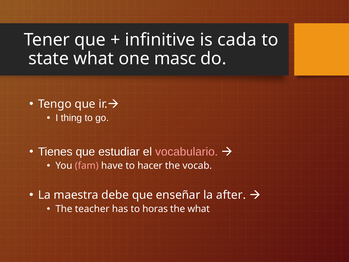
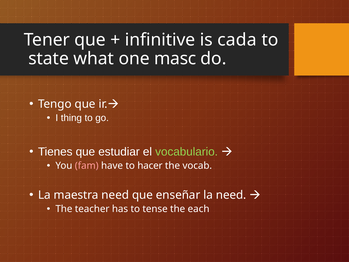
vocabulario colour: pink -> light green (187, 152)
maestra debe: debe -> need (115, 195)
la after: after -> need (231, 195)
horas: horas -> tense (155, 209)
the what: what -> each (199, 209)
